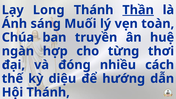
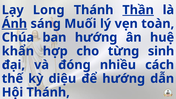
Ánh underline: none -> present (14, 24)
ban truyền: truyền -> hướng (96, 37)
ngàn: ngàn -> khẩn (18, 51)
thơi: thơi -> sinh (161, 51)
